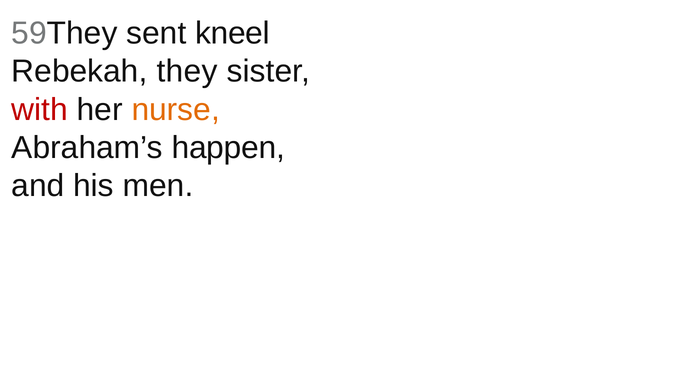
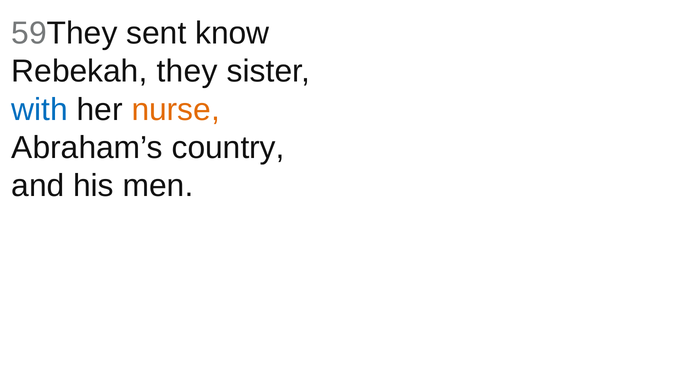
kneel: kneel -> know (232, 33)
with colour: red -> blue (40, 110)
happen: happen -> country (228, 148)
